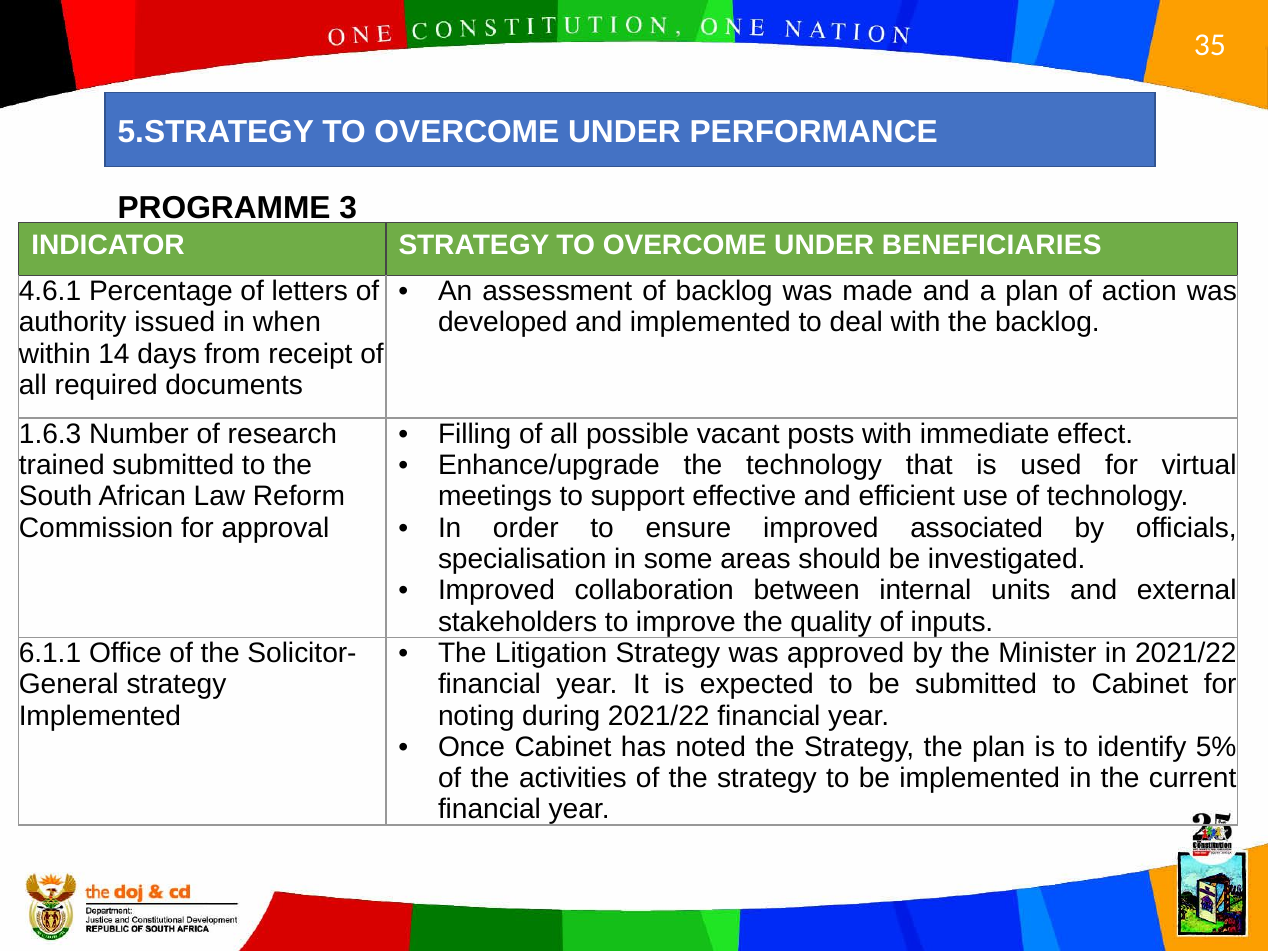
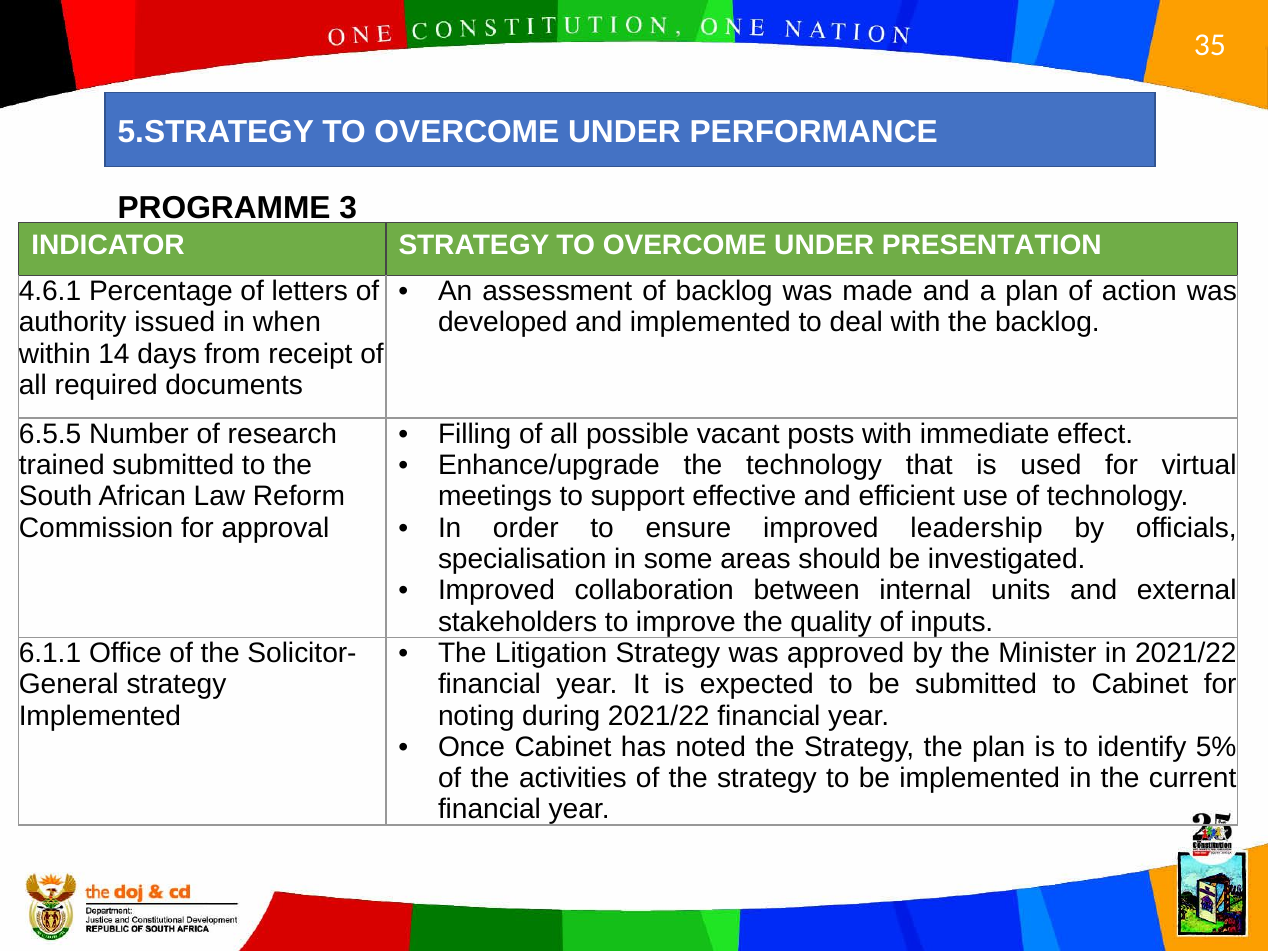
BENEFICIARIES: BENEFICIARIES -> PRESENTATION (992, 245)
1.6.3: 1.6.3 -> 6.5.5 (50, 434)
associated: associated -> leadership (976, 528)
